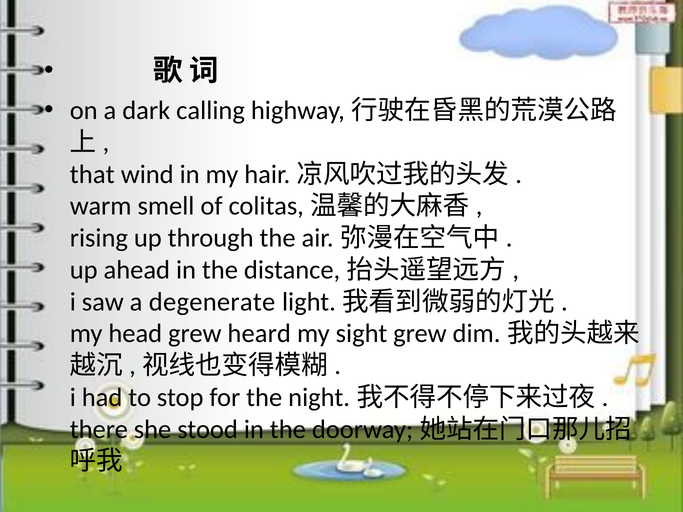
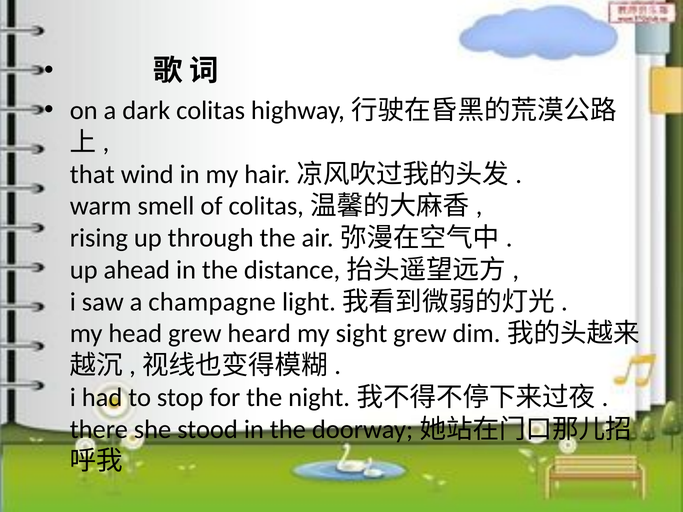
calling: calling -> colitas (211, 111)
degenerate: degenerate -> champagne (212, 302)
